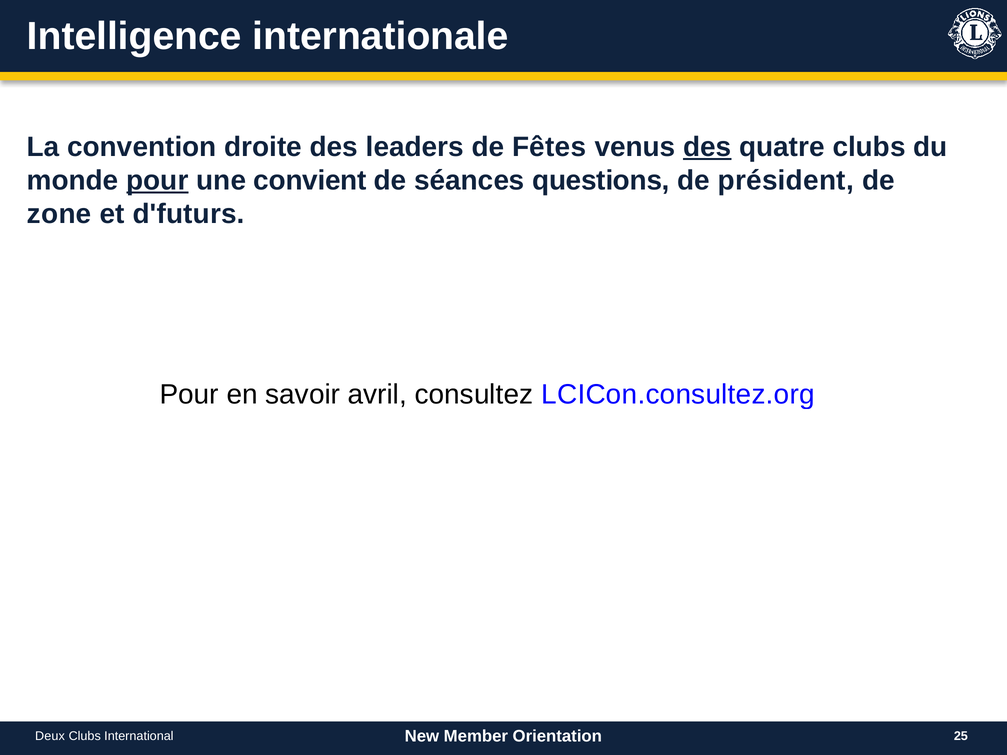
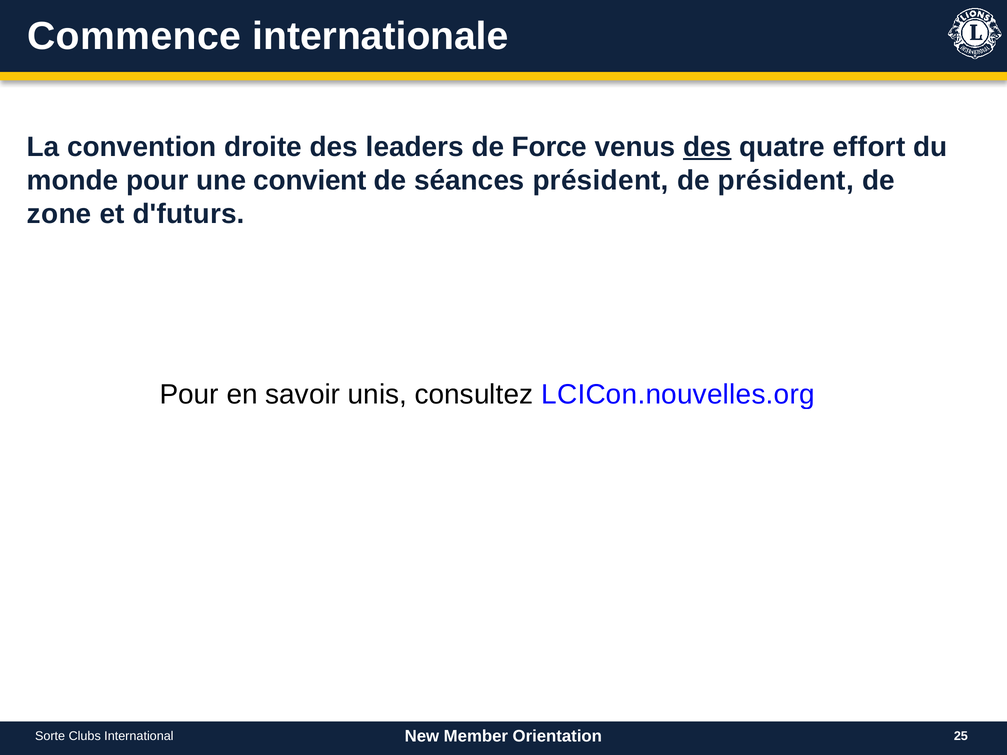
Intelligence: Intelligence -> Commence (134, 36)
Fêtes: Fêtes -> Force (550, 147)
quatre clubs: clubs -> effort (869, 147)
pour underline: present -> none (157, 181)
séances questions: questions -> président (601, 181)
avril: avril -> unis (377, 395)
LCICon.consultez.org: LCICon.consultez.org -> LCICon.nouvelles.org (678, 395)
Deux: Deux -> Sorte (50, 736)
